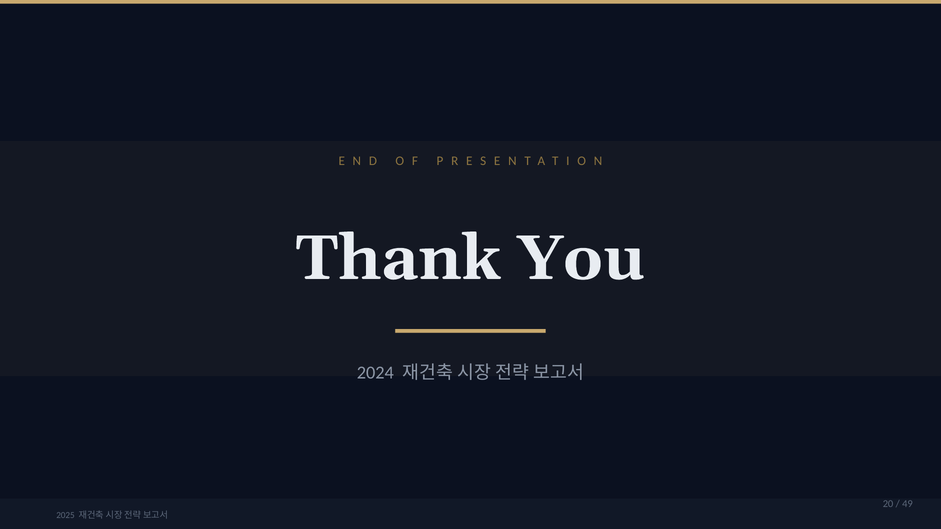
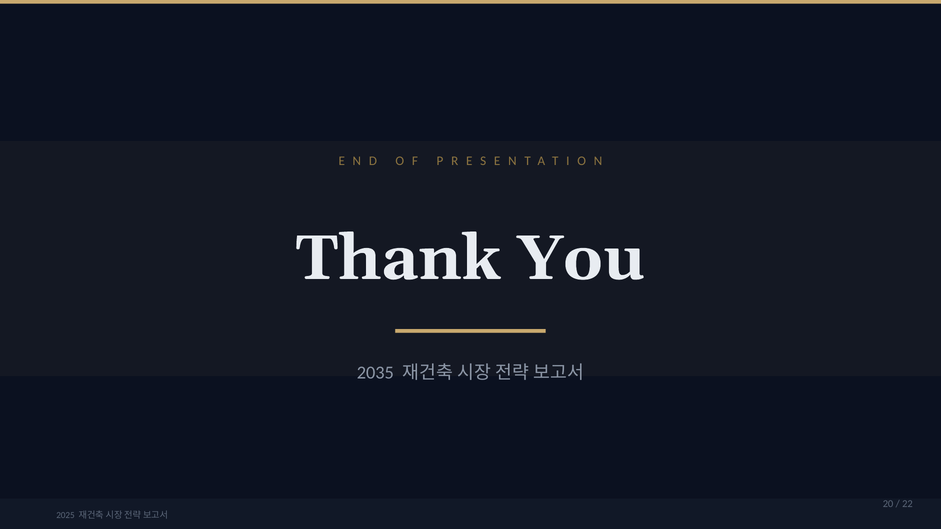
2024: 2024 -> 2035 (375, 373)
49: 49 -> 22 (907, 504)
